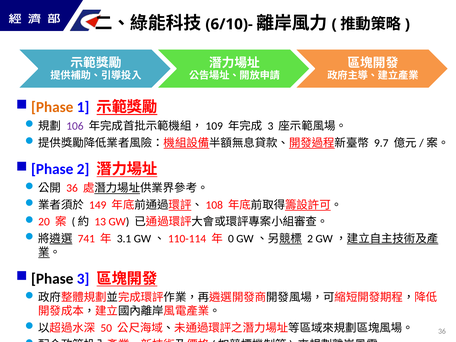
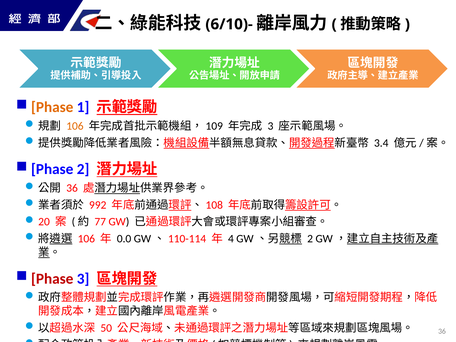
106 colour: purple -> orange (75, 126)
9.7: 9.7 -> 3.4 (381, 143)
149: 149 -> 992 (98, 205)
13: 13 -> 77 (100, 222)
741: 741 -> 106 (86, 239)
3.1: 3.1 -> 0.0 (124, 239)
0: 0 -> 4 (231, 239)
Phase colour: black -> red (52, 279)
